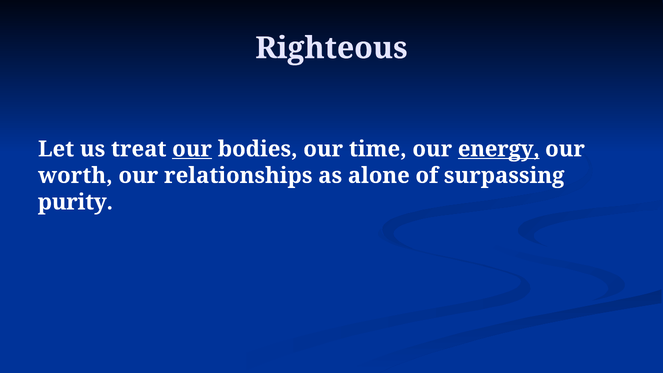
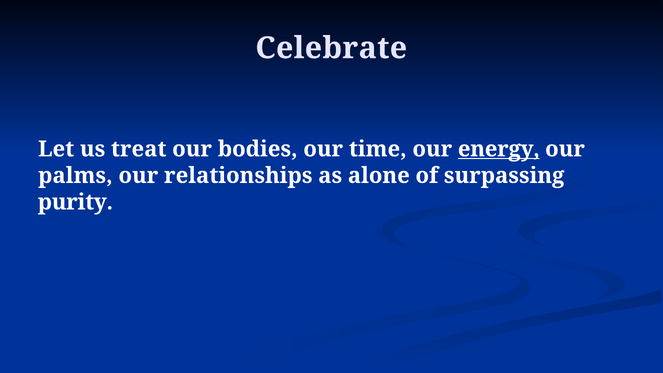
Righteous: Righteous -> Celebrate (331, 48)
our underline: present -> none (192, 149)
worth: worth -> palms (75, 176)
